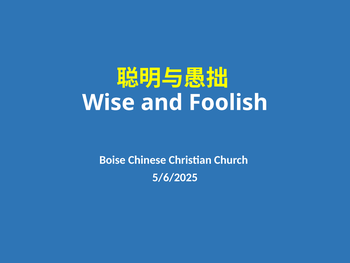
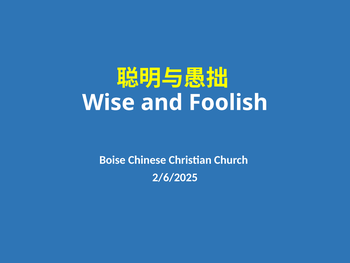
5/6/2025: 5/6/2025 -> 2/6/2025 (175, 177)
